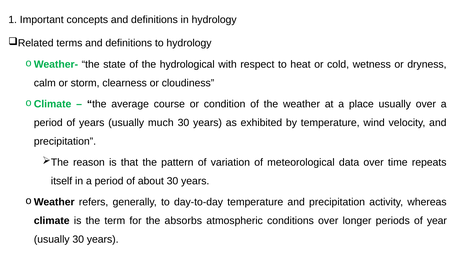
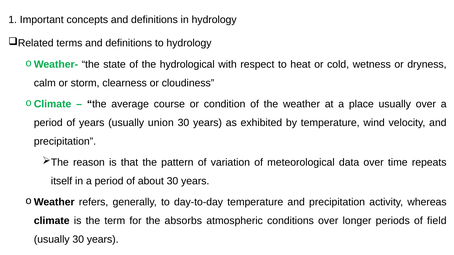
much: much -> union (161, 123)
year: year -> field (437, 221)
